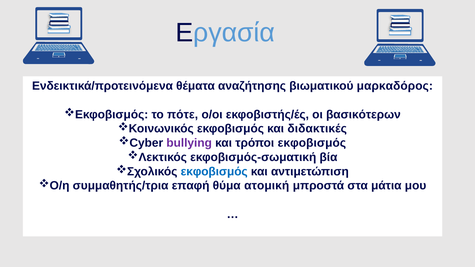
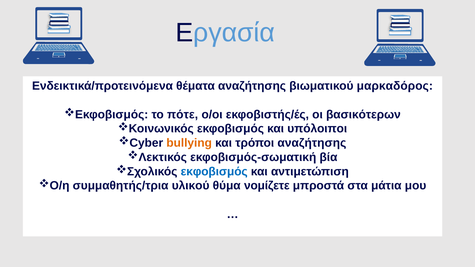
διδακτικές: διδακτικές -> υπόλοιποι (317, 129)
bullying colour: purple -> orange (189, 143)
τρόποι εκφοβισμός: εκφοβισμός -> αναζήτησης (312, 143)
επαφή: επαφή -> υλικού (191, 186)
ατομική: ατομική -> νομίζετε (267, 186)
